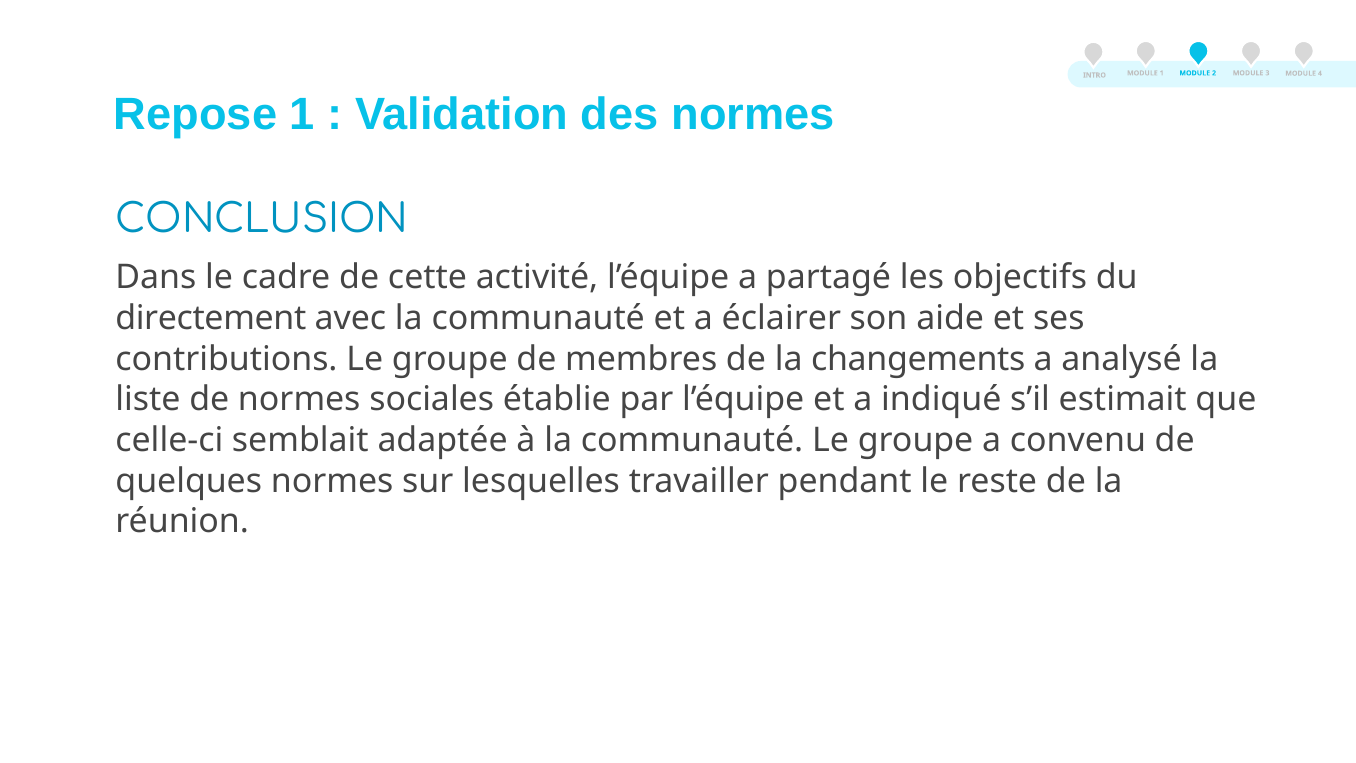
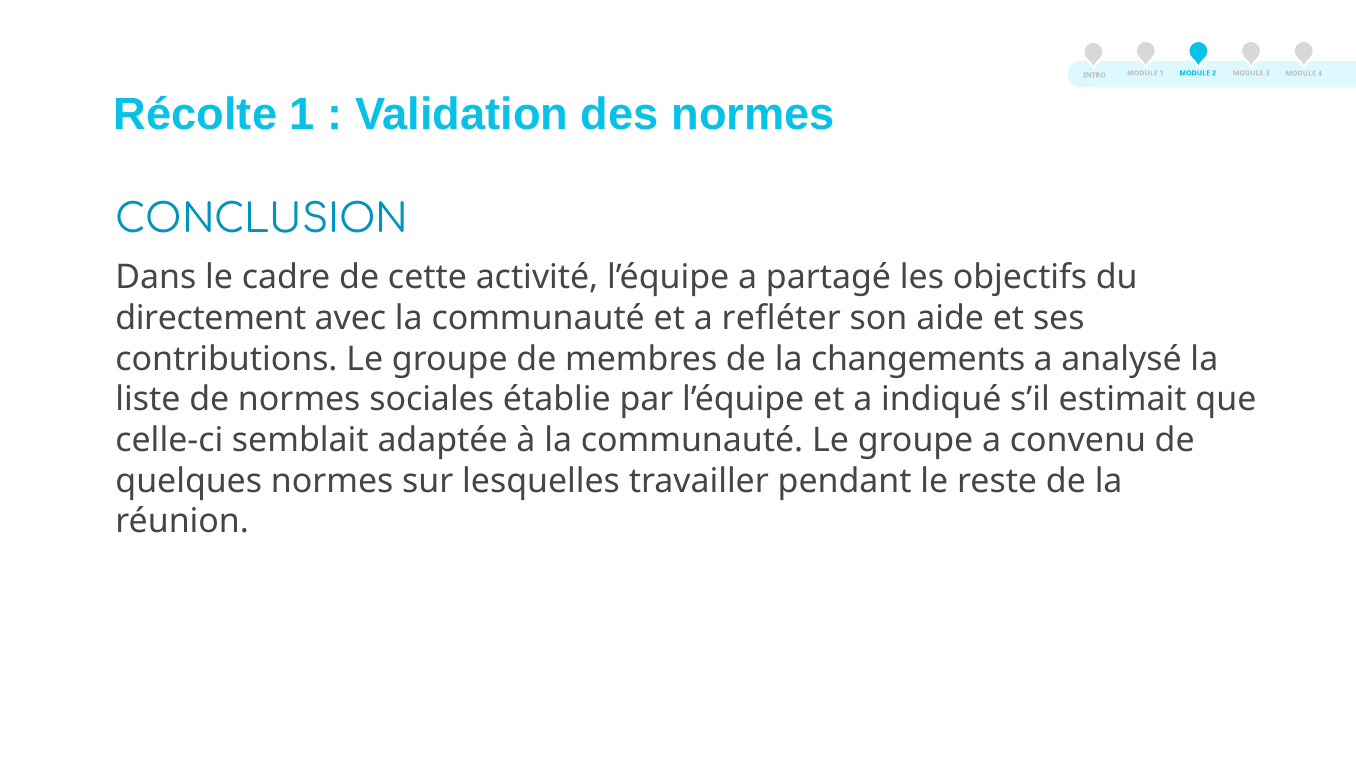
Repose: Repose -> Récolte (196, 115)
éclairer: éclairer -> refléter (781, 318)
